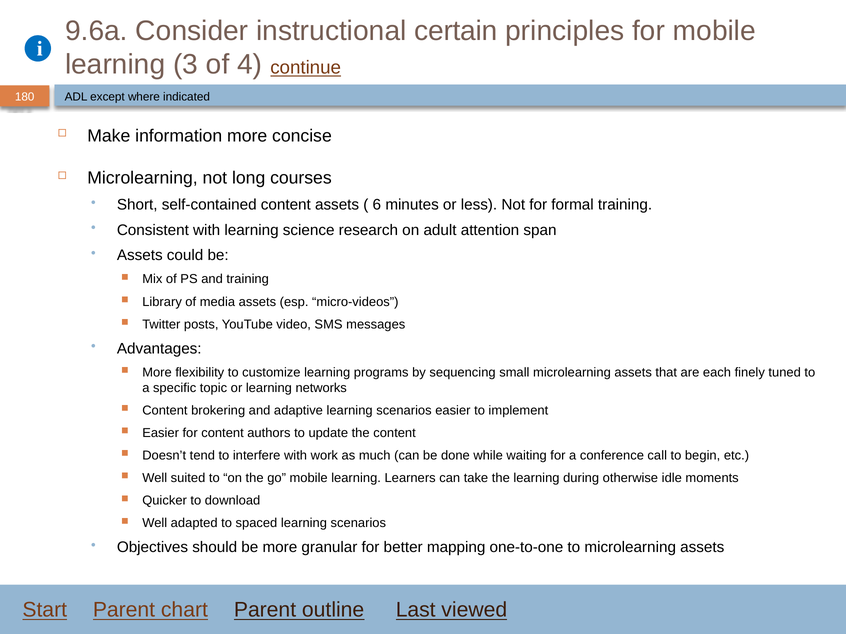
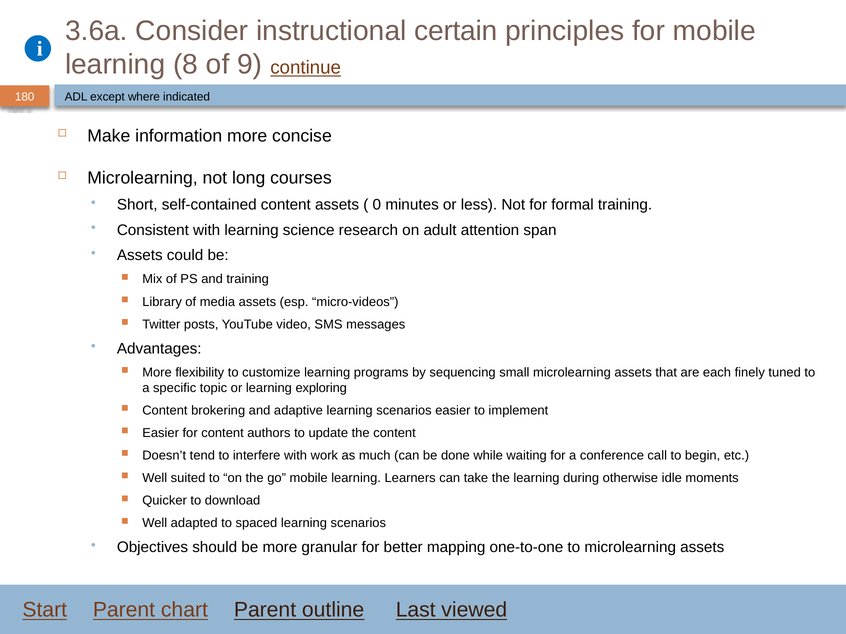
9.6a: 9.6a -> 3.6a (96, 31)
3: 3 -> 8 (186, 65)
4: 4 -> 9 (250, 65)
6: 6 -> 0 (377, 205)
networks: networks -> exploring (321, 388)
